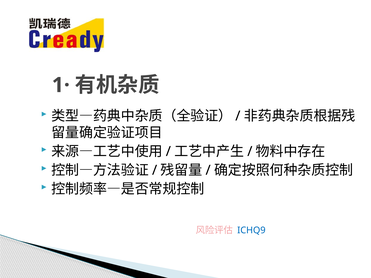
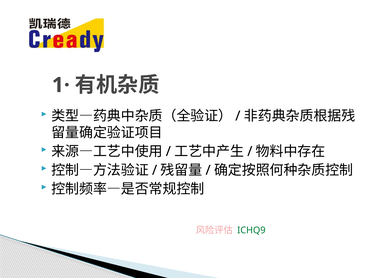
ICHQ9 colour: blue -> green (251, 230)
